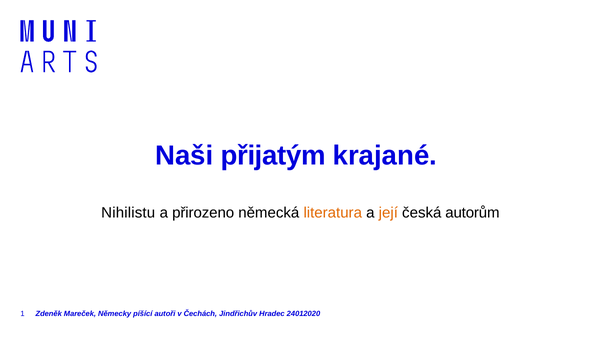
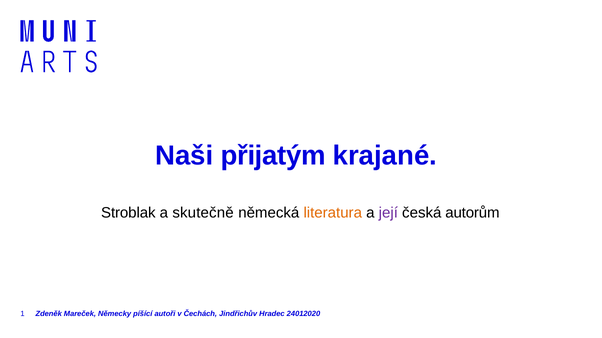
Nihilistu: Nihilistu -> Stroblak (128, 213)
přirozeno: přirozeno -> skutečně (203, 213)
její colour: orange -> purple (388, 213)
